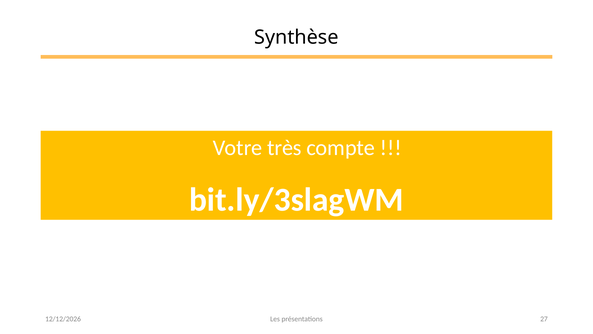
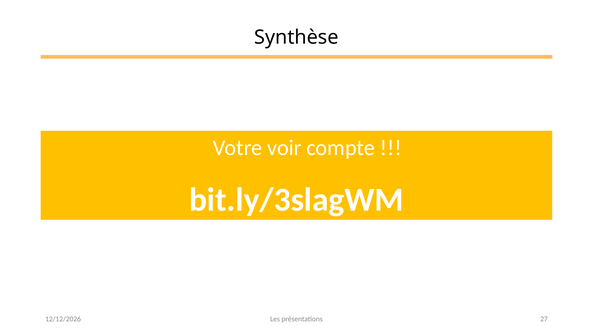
très: très -> voir (284, 148)
